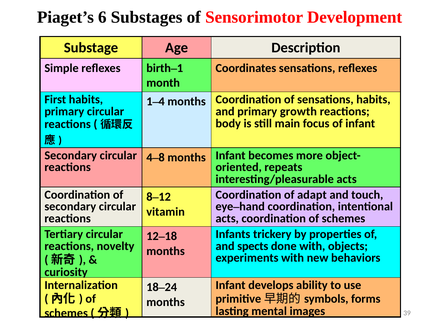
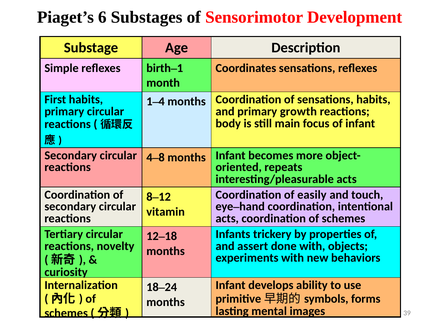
adapt: adapt -> easily (312, 195)
spects: spects -> assert (253, 246)
